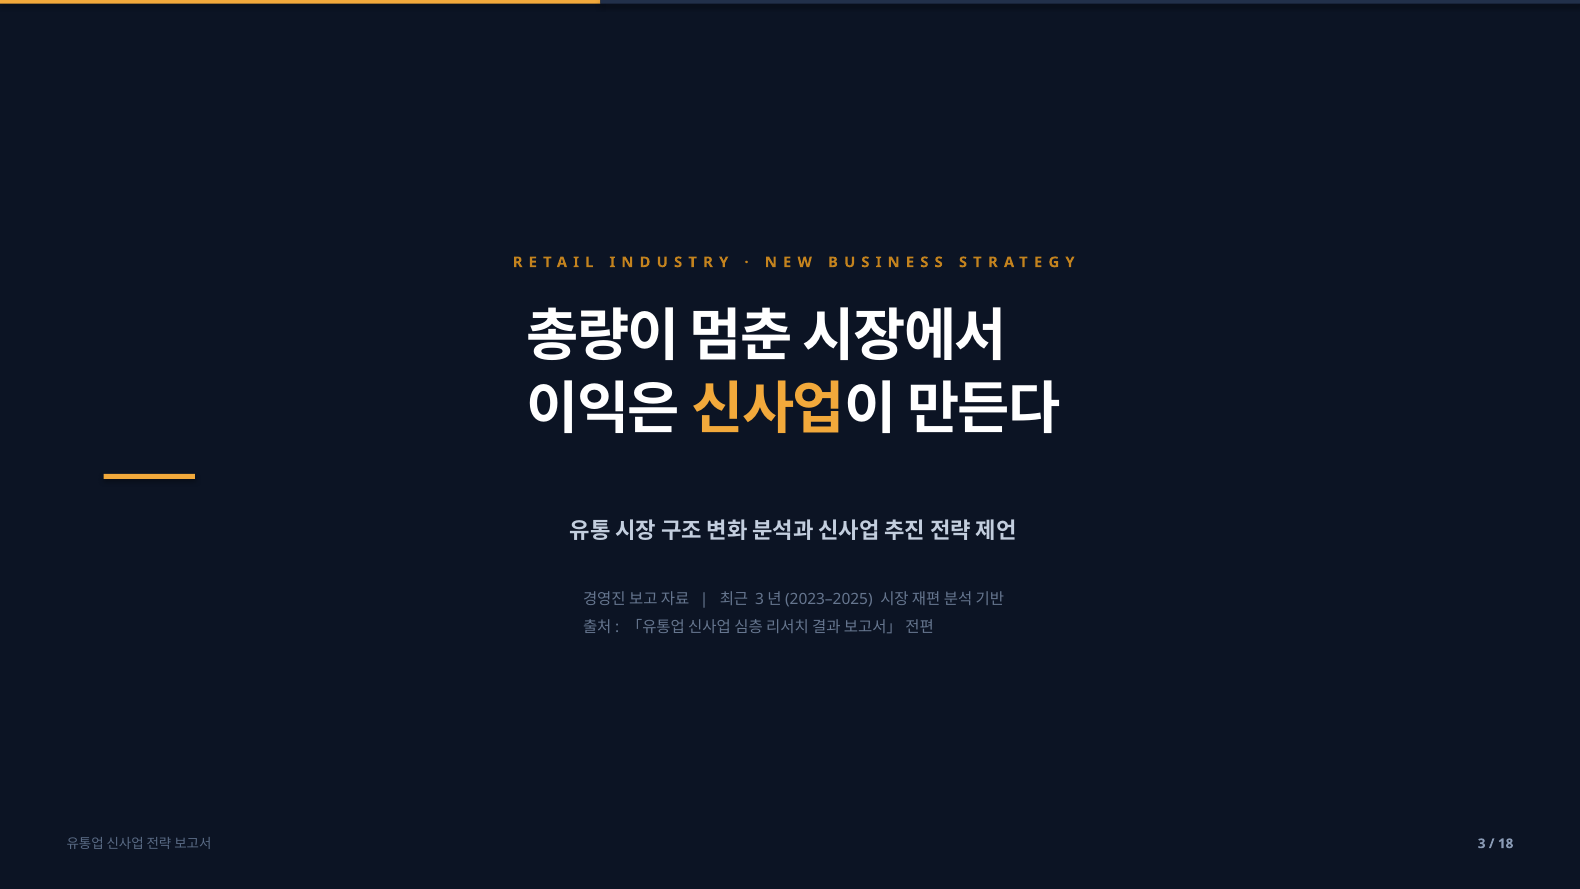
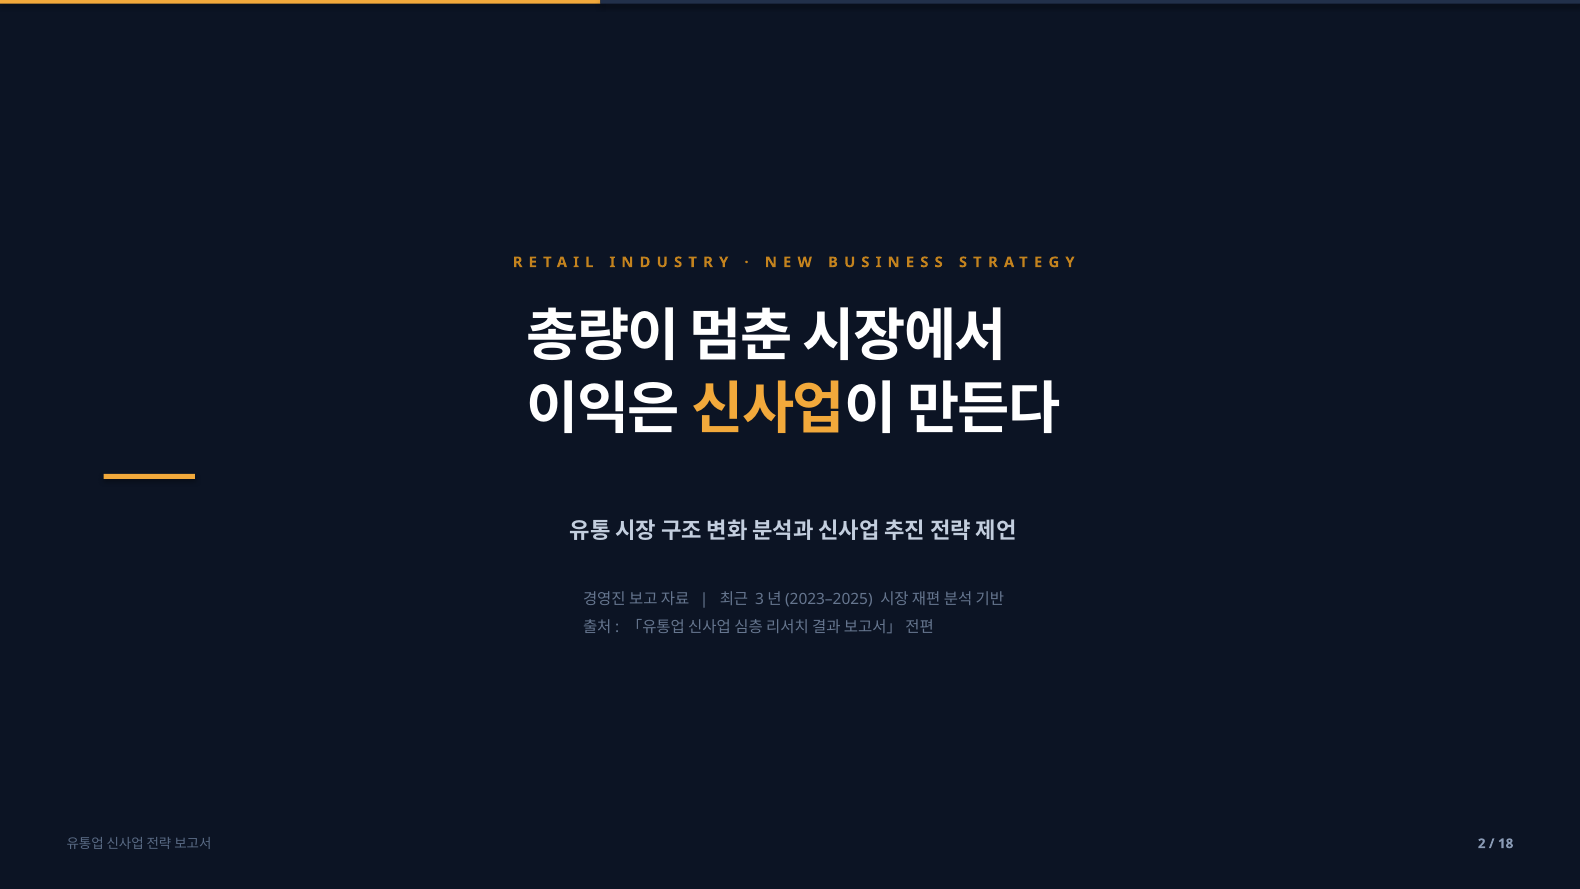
3: 3 -> 2 (1482, 843)
